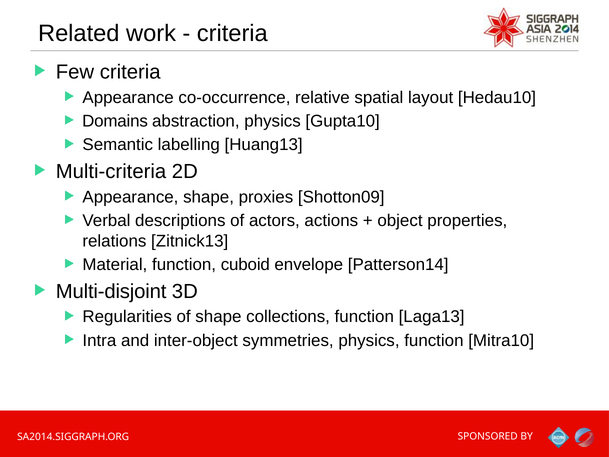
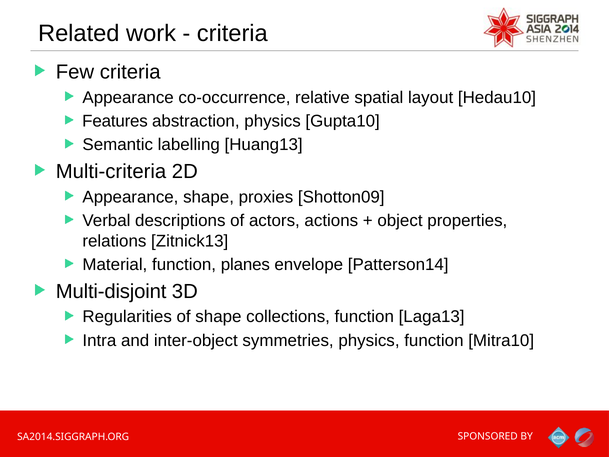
Domains: Domains -> Features (115, 121)
cuboid: cuboid -> planes (245, 265)
